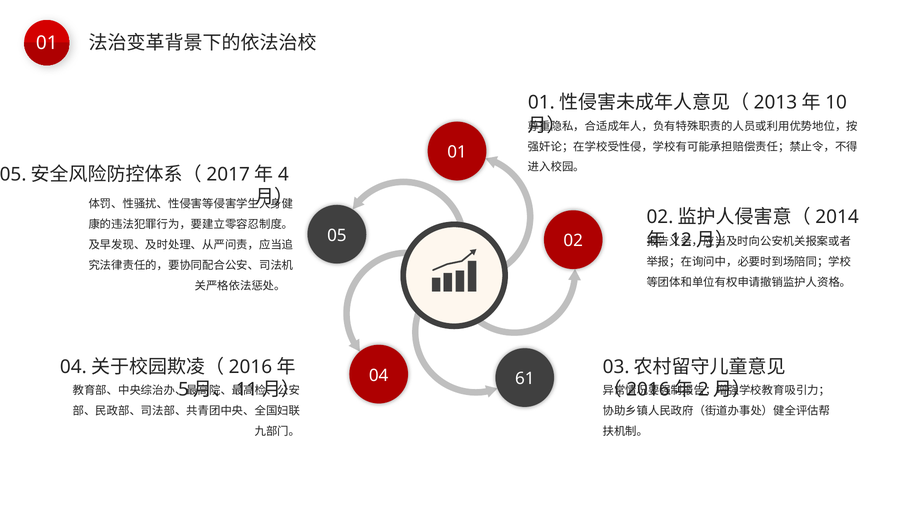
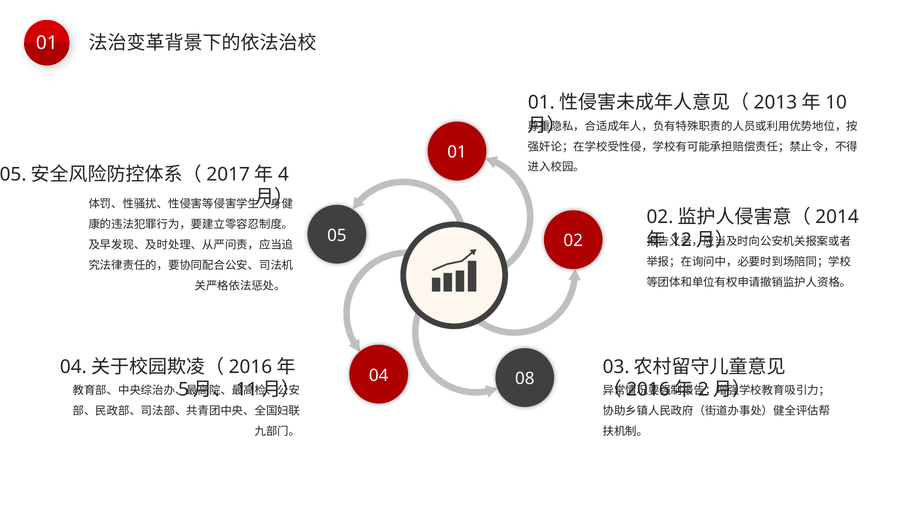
61: 61 -> 08 (525, 379)
